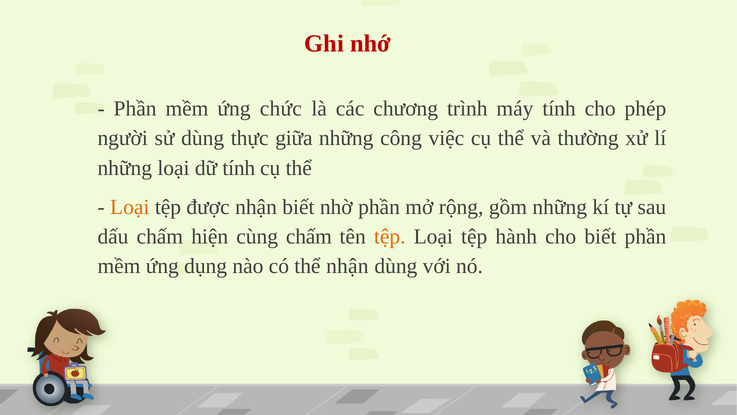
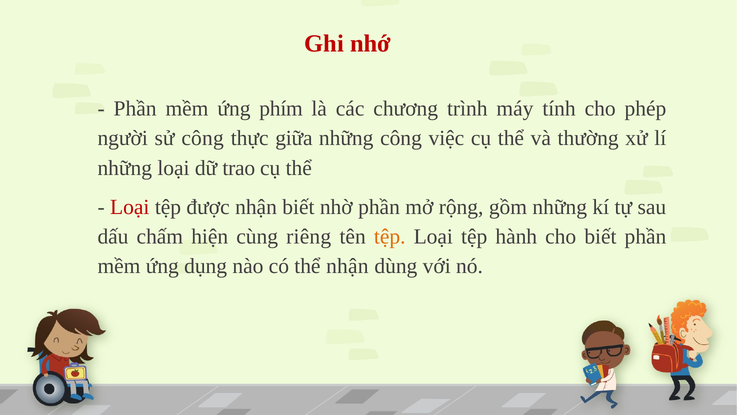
chức: chức -> phím (281, 108)
sử dùng: dùng -> công (203, 138)
dữ tính: tính -> trao (239, 168)
Loại colour: orange -> red (130, 207)
cùng chấm: chấm -> riêng (309, 236)
